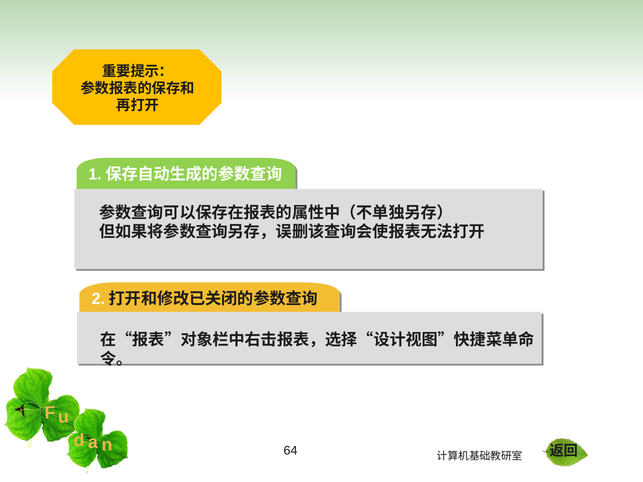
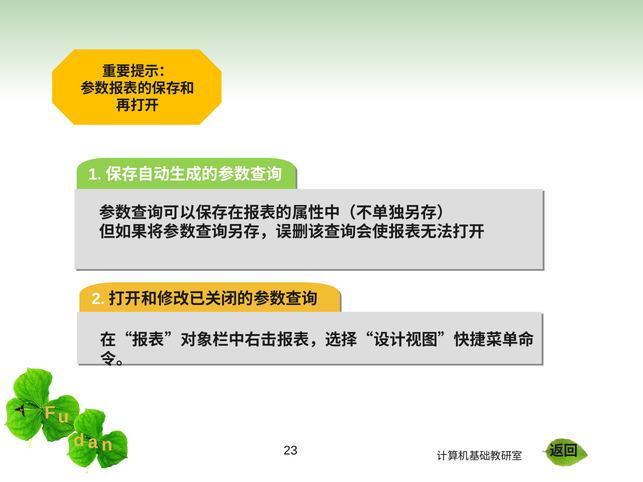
64: 64 -> 23 (291, 451)
